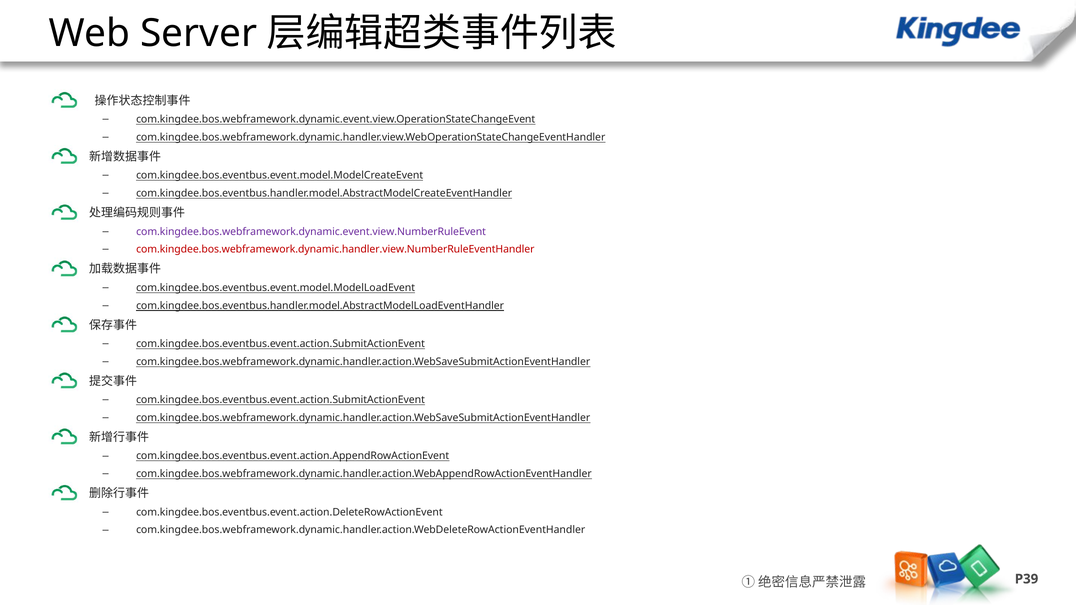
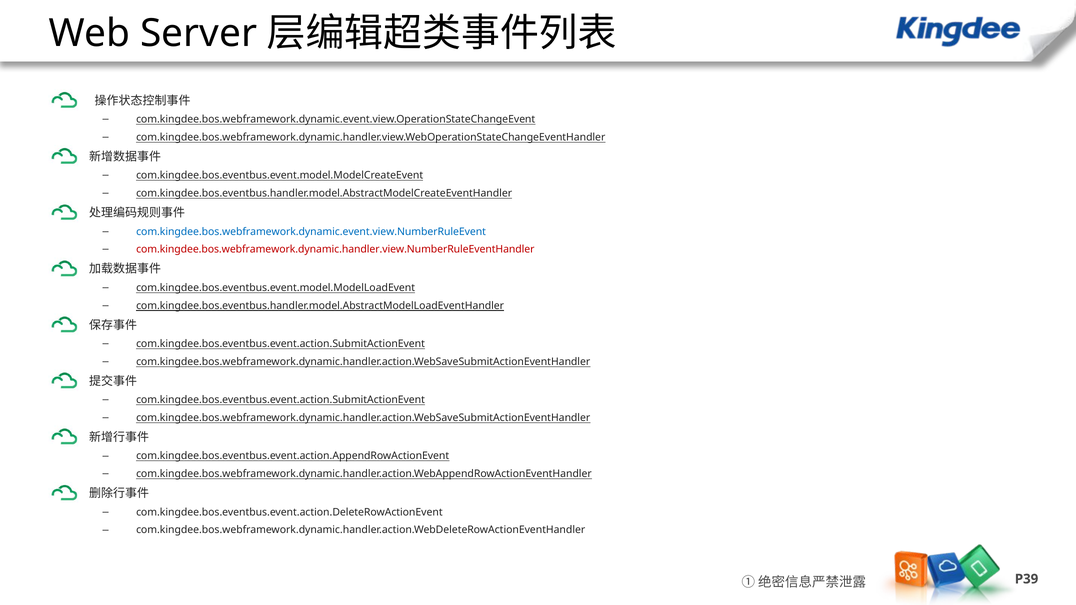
com.kingdee.bos.webframework.dynamic.event.view.NumberRuleEvent colour: purple -> blue (311, 232)
